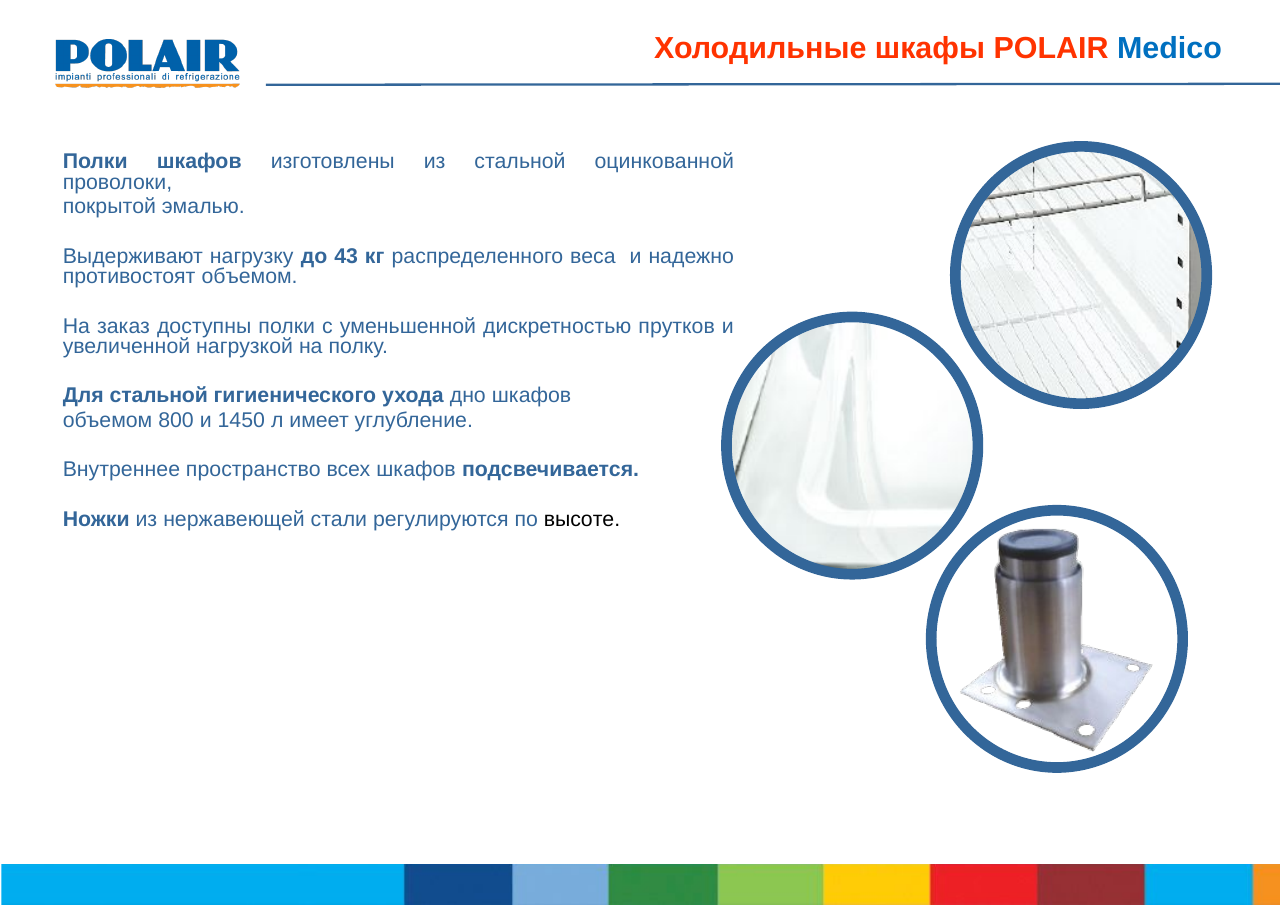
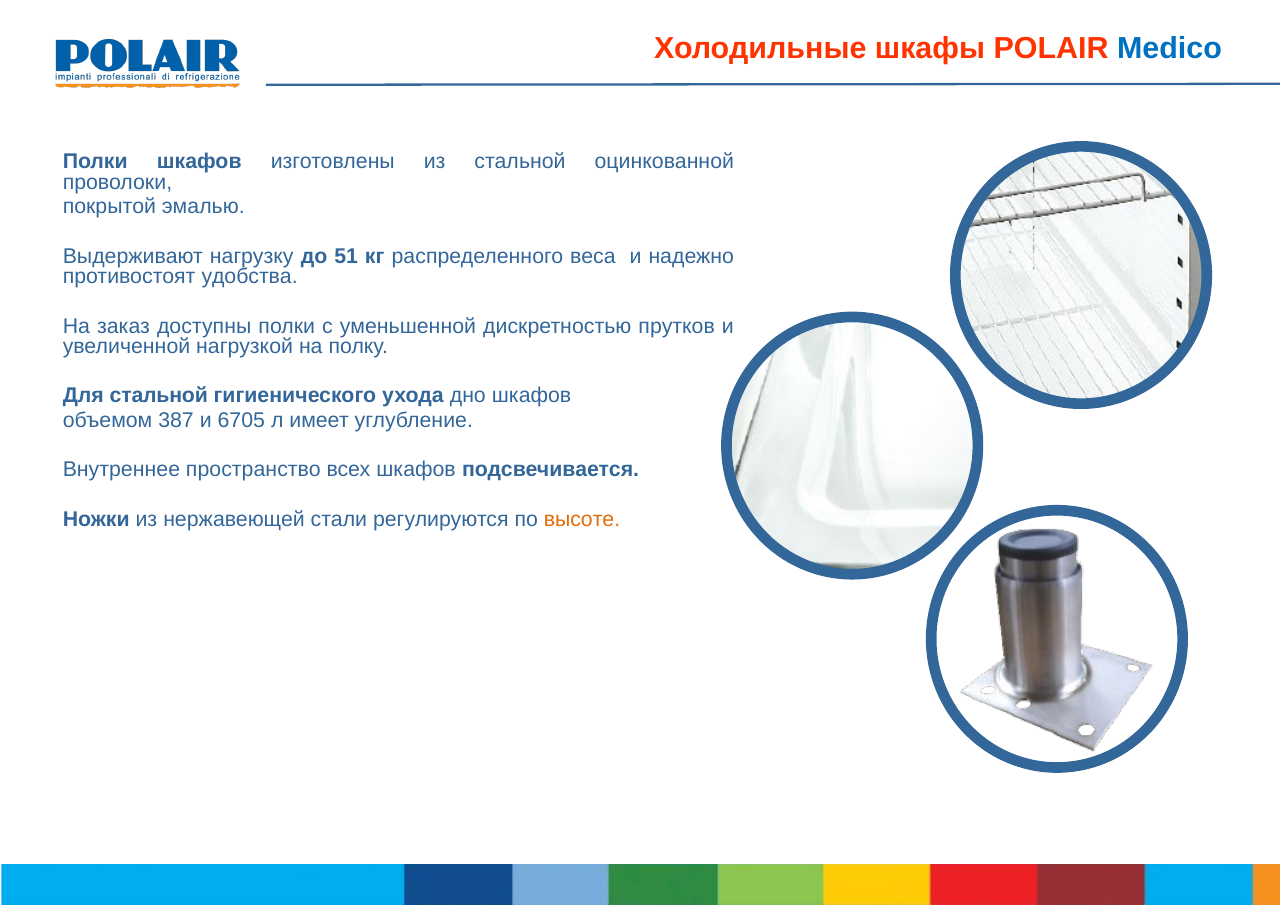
43: 43 -> 51 (346, 256)
противостоят объемом: объемом -> удобства (250, 277)
800: 800 -> 387 (176, 421)
1450: 1450 -> 6705 (241, 421)
высоте colour: black -> orange (582, 519)
